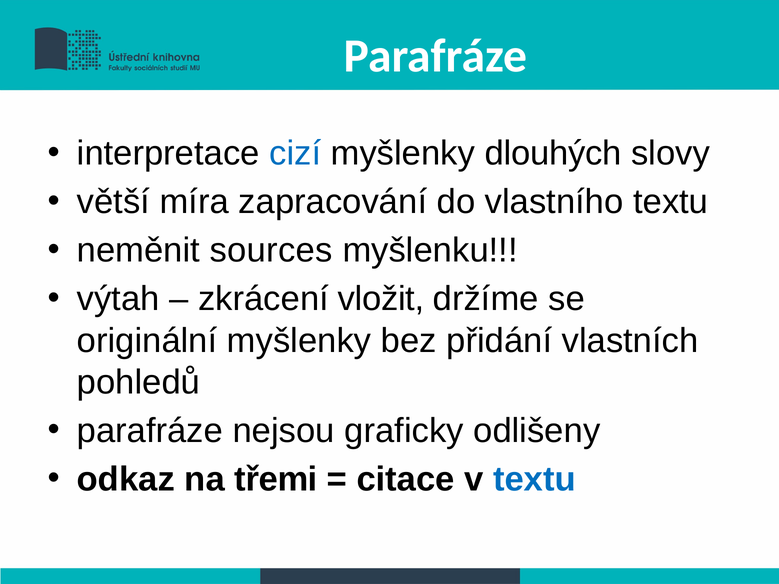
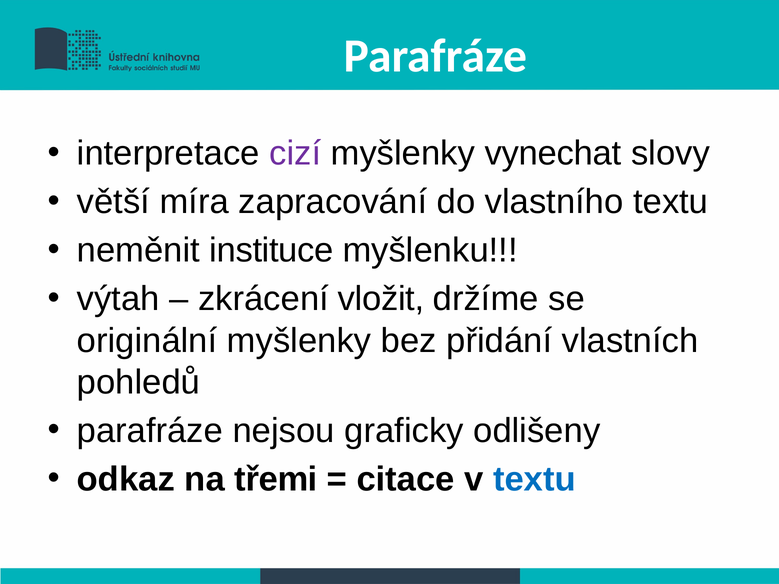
cizí colour: blue -> purple (295, 154)
dlouhých: dlouhých -> vynechat (553, 154)
sources: sources -> instituce (271, 251)
